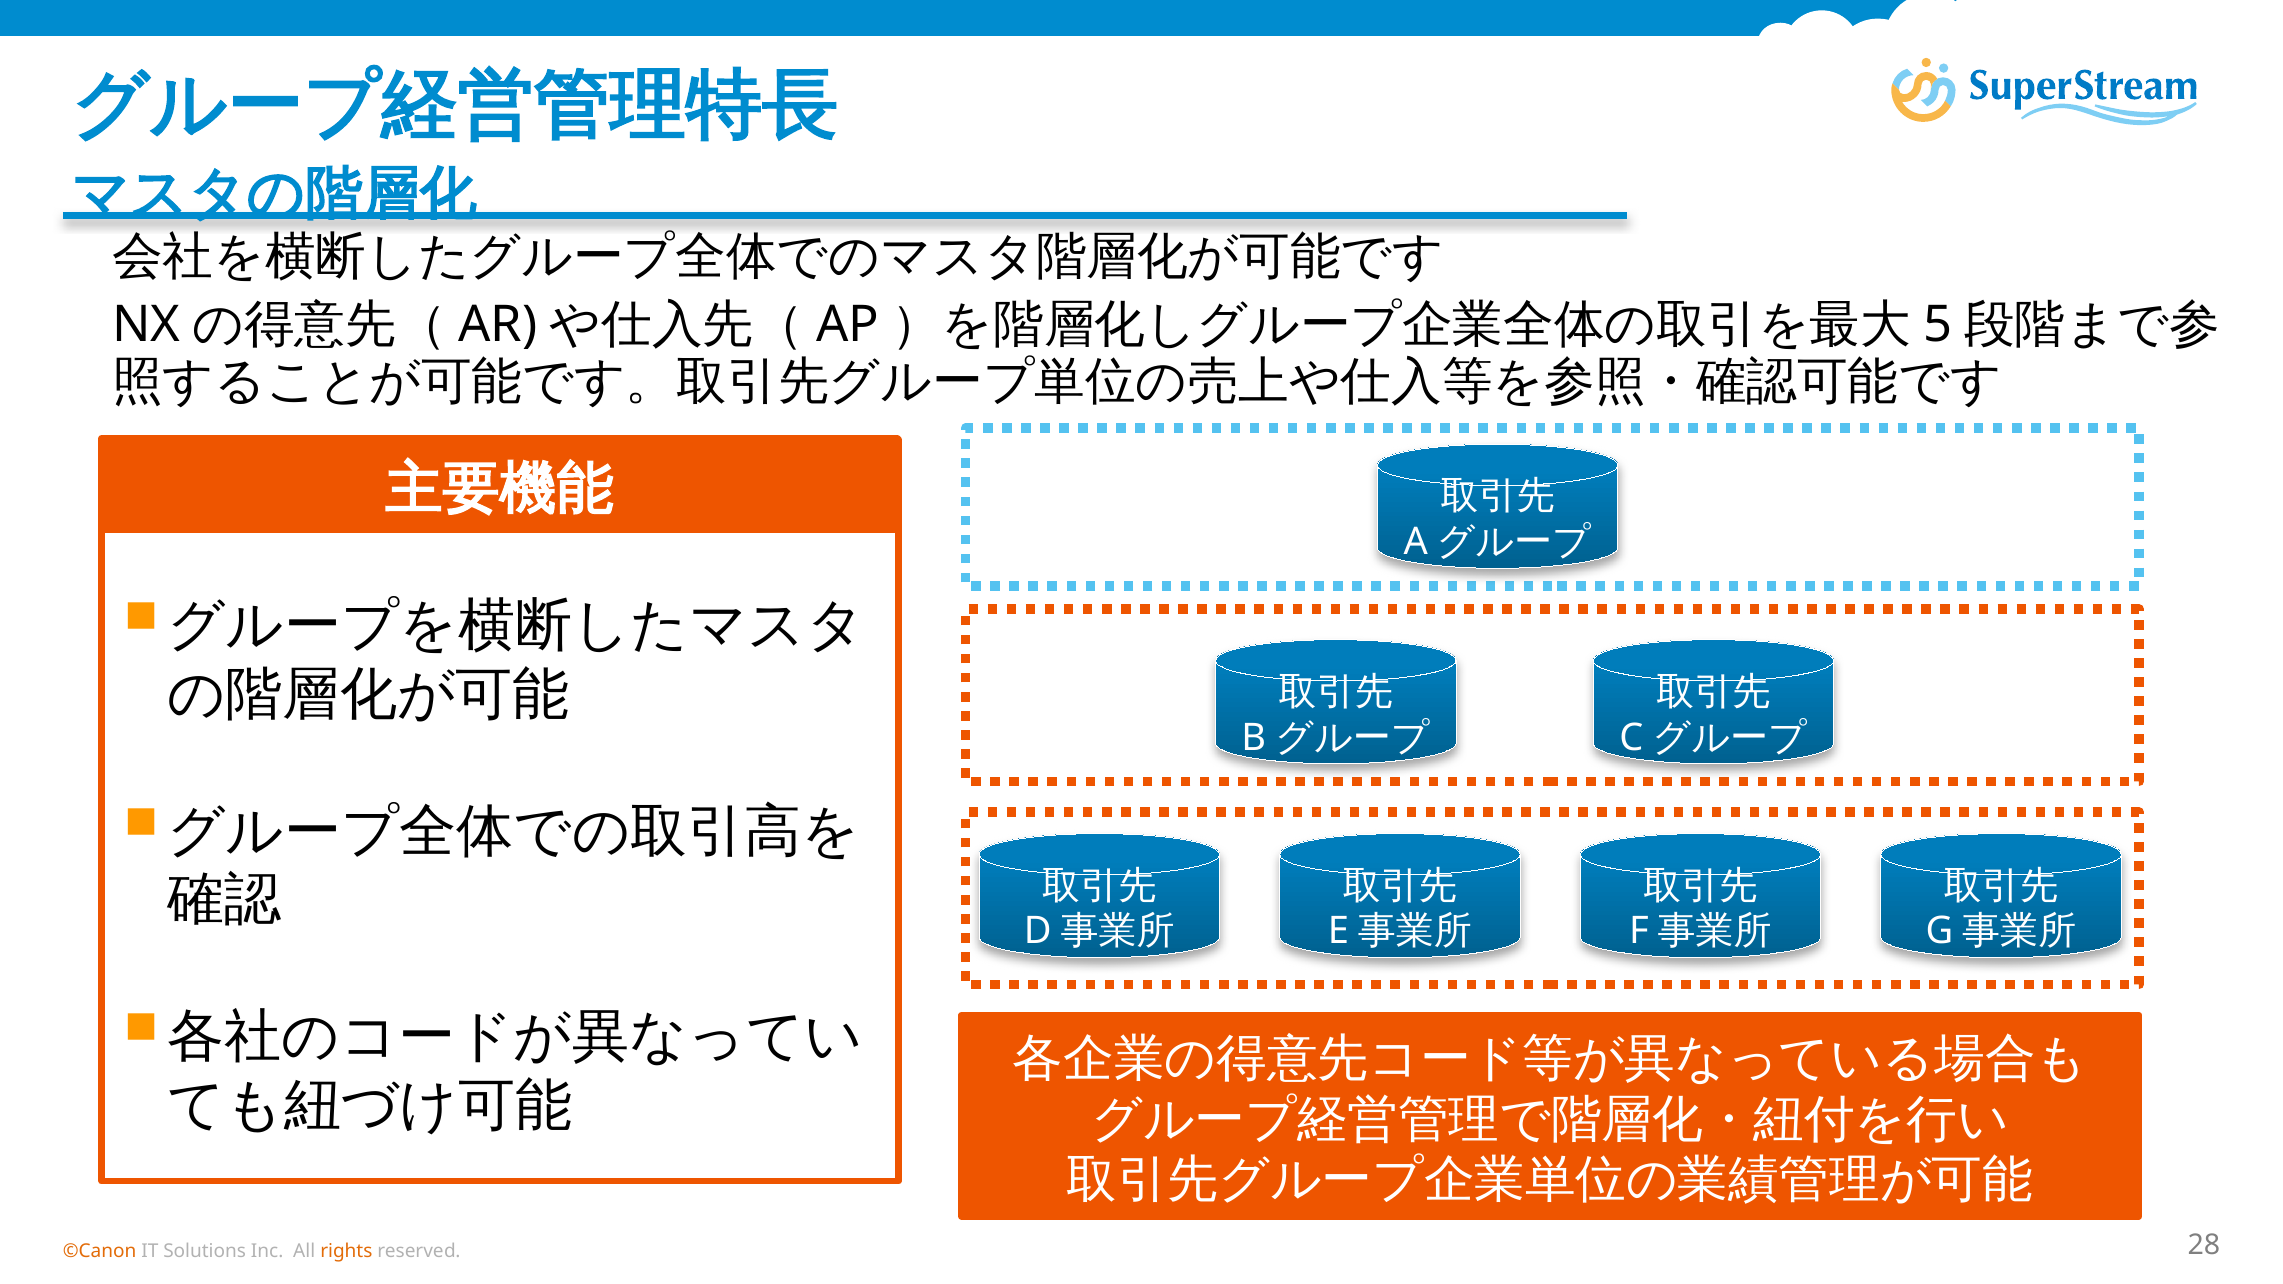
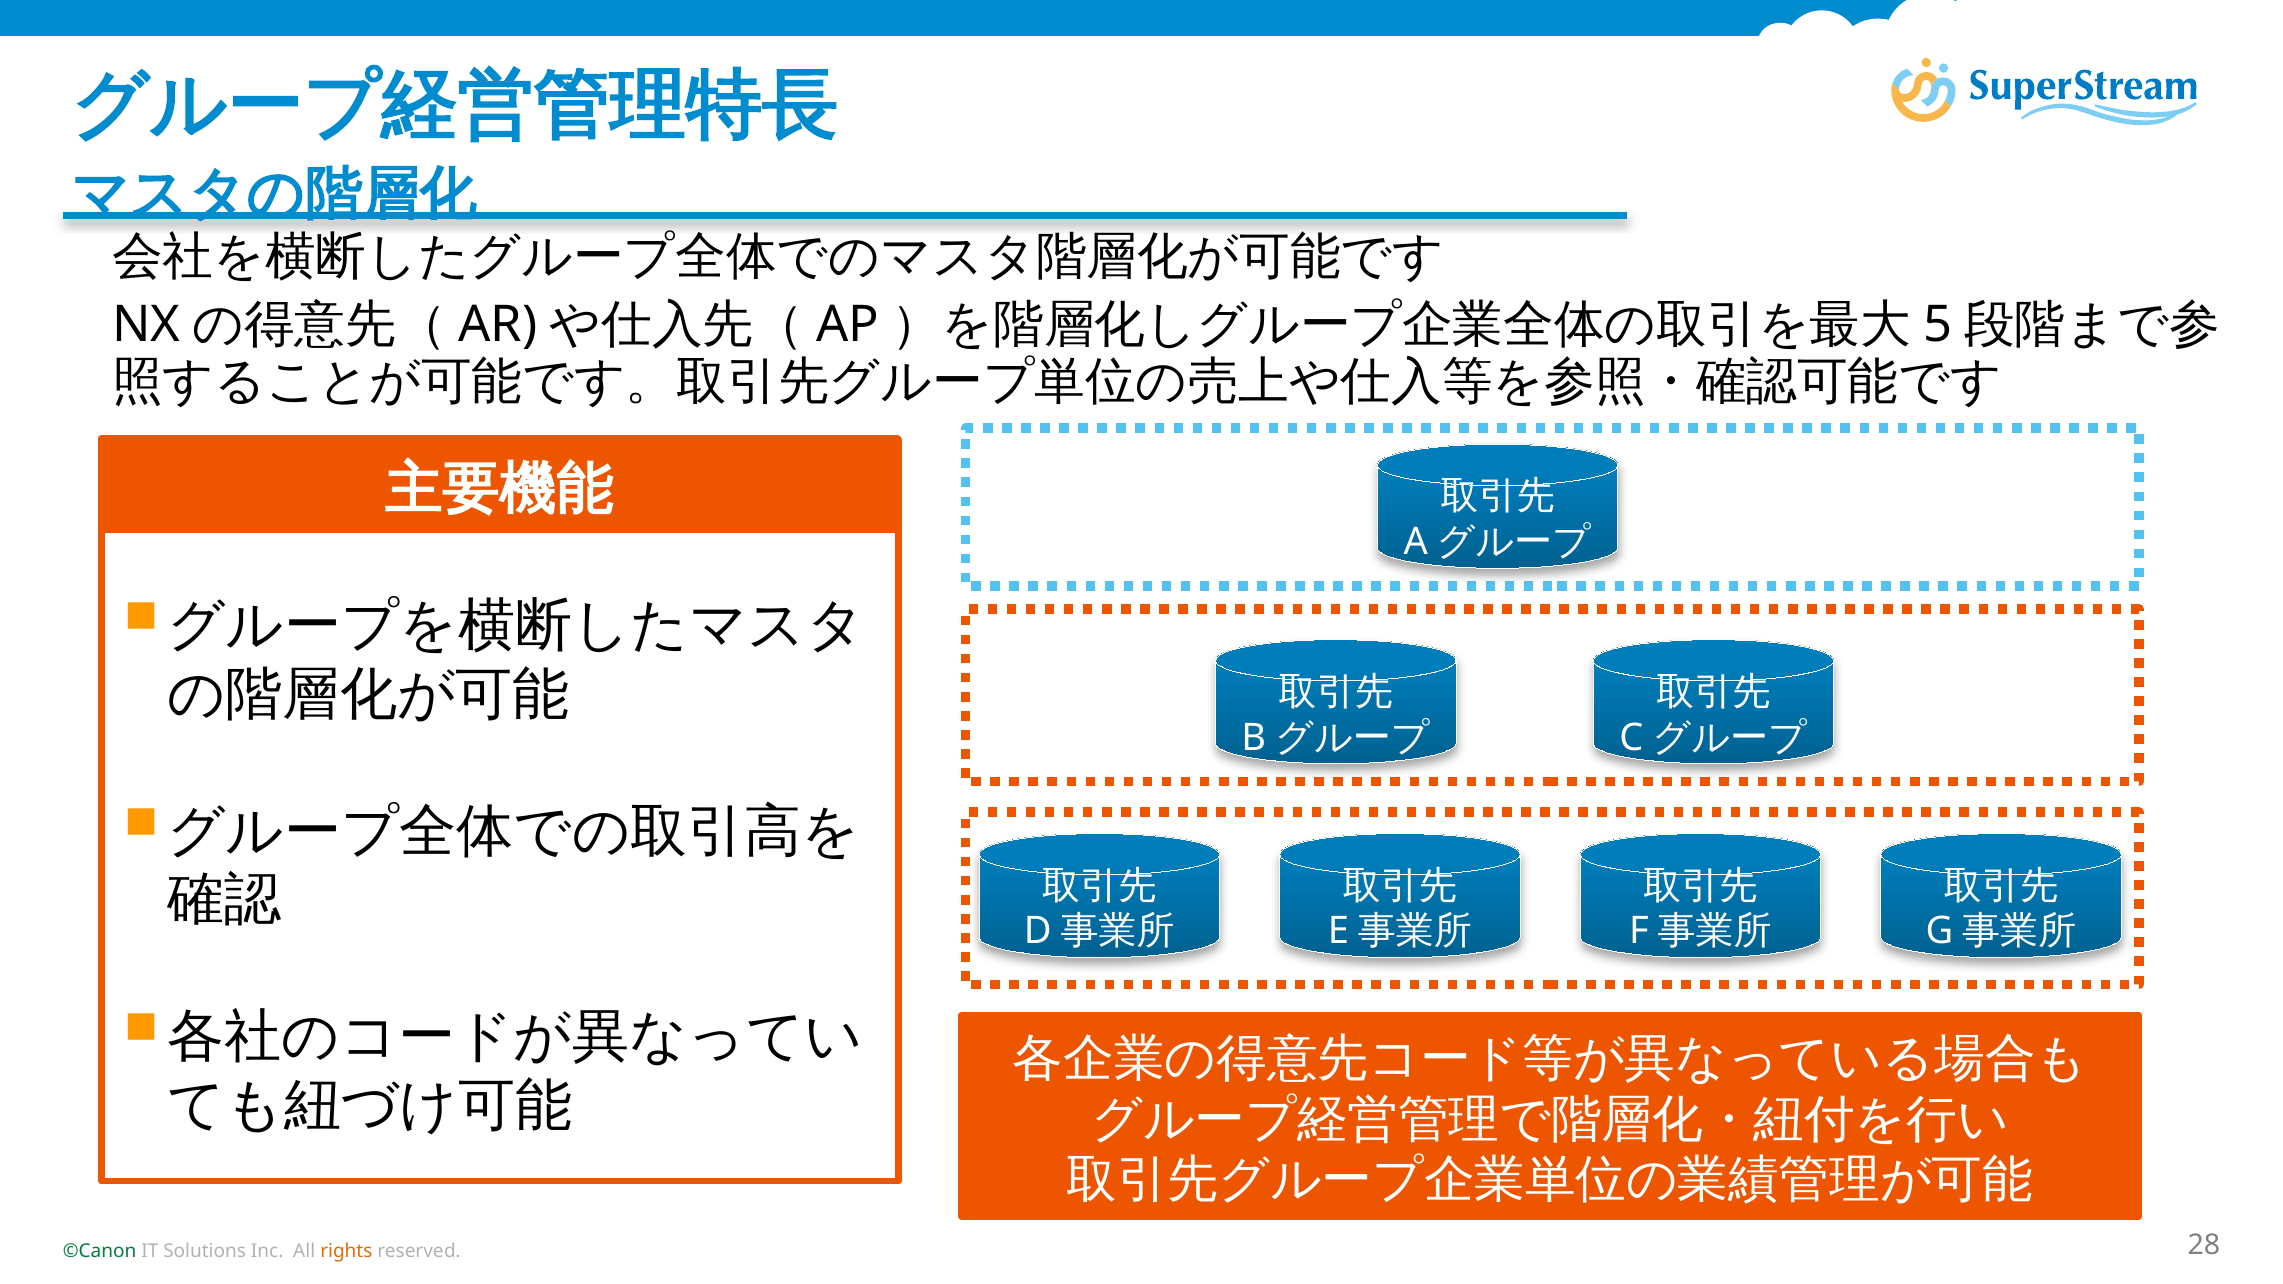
©Canon colour: orange -> green (100, 1252)
